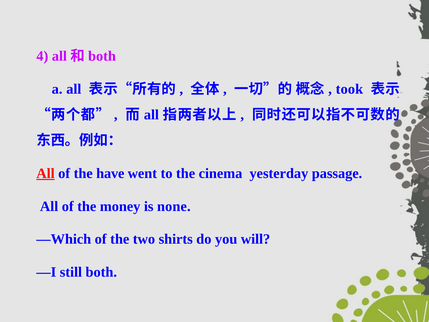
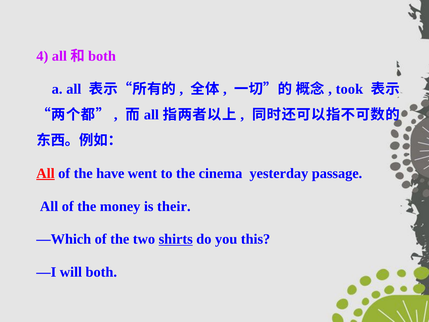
none: none -> their (174, 206)
shirts underline: none -> present (176, 239)
will: will -> this (256, 239)
still: still -> will (71, 272)
